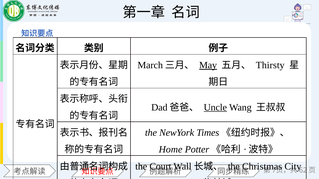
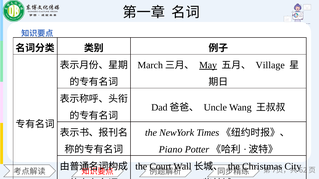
Thirsty: Thirsty -> Village (270, 65)
Uncle underline: present -> none (215, 108)
Home: Home -> Piano (171, 150)
